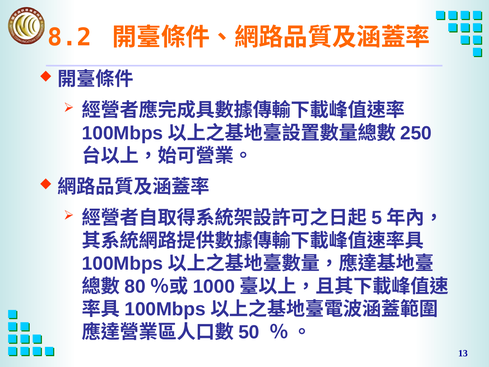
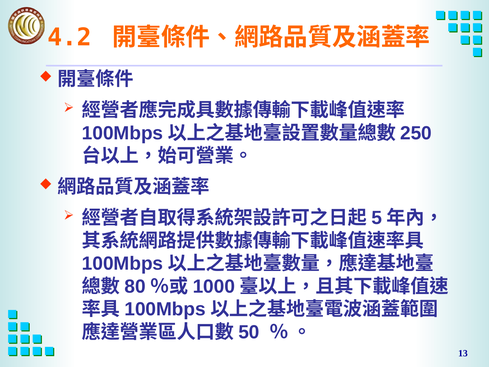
8.2: 8.2 -> 4.2 (70, 37)
